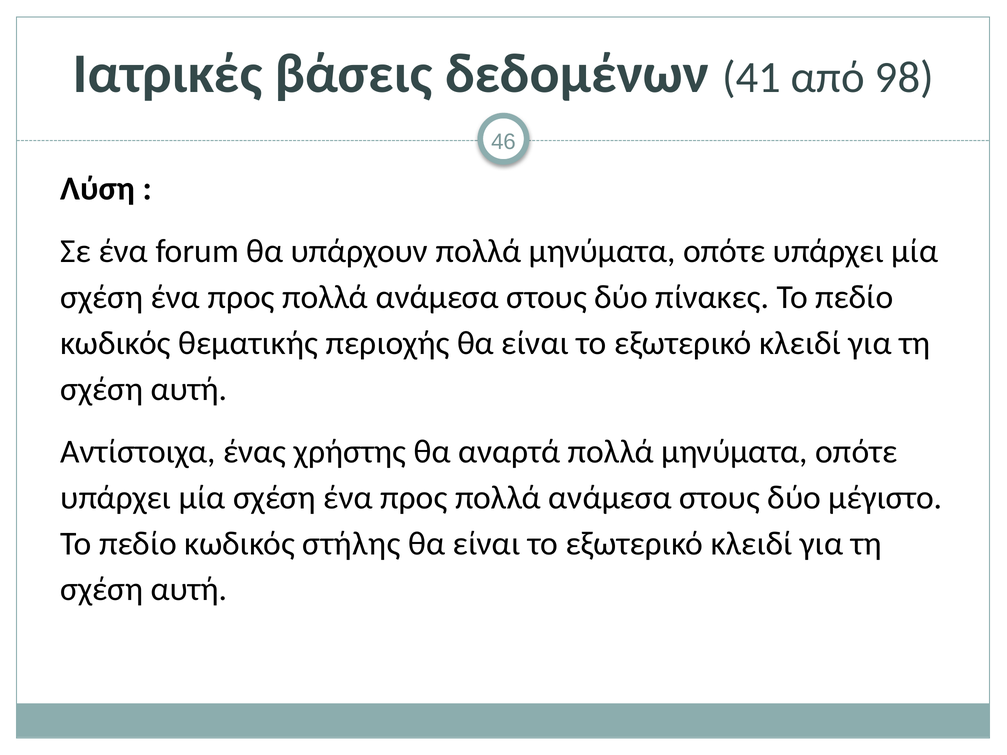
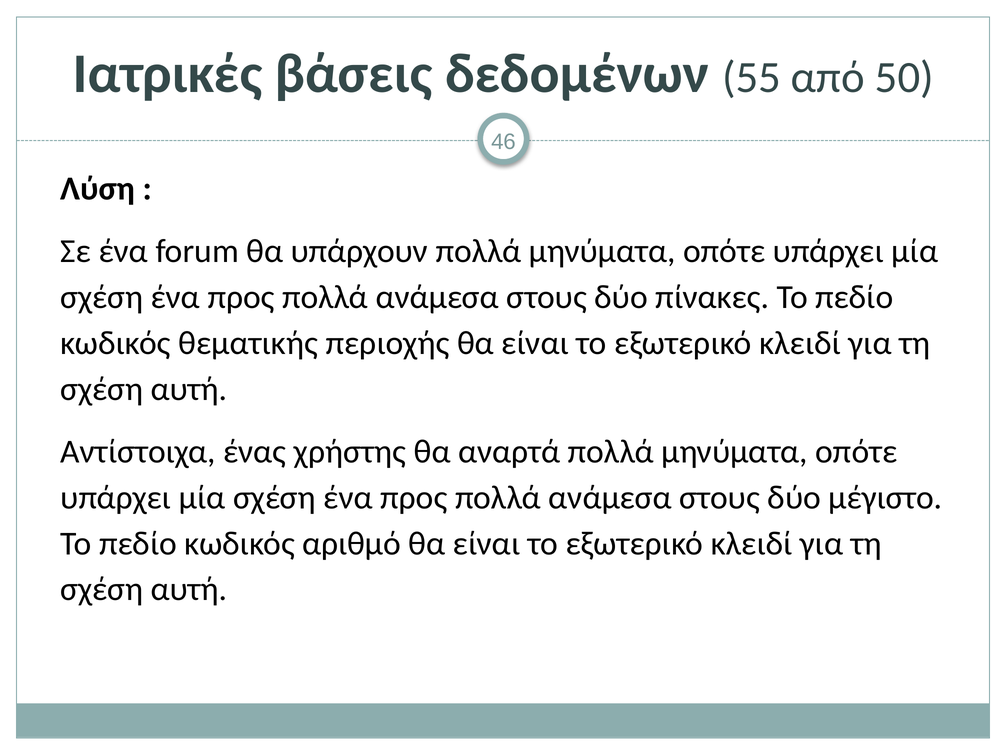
41: 41 -> 55 (752, 78)
98: 98 -> 50 (904, 78)
στήλης: στήλης -> αριθμό (352, 544)
